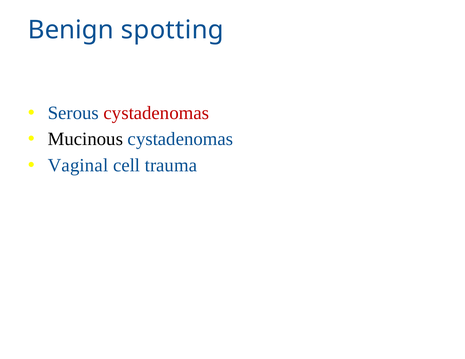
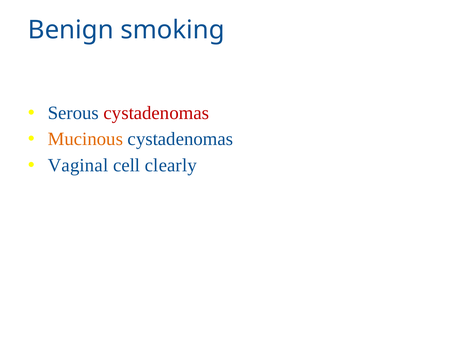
spotting: spotting -> smoking (173, 30)
Mucinous colour: black -> orange (85, 139)
trauma: trauma -> clearly (171, 165)
